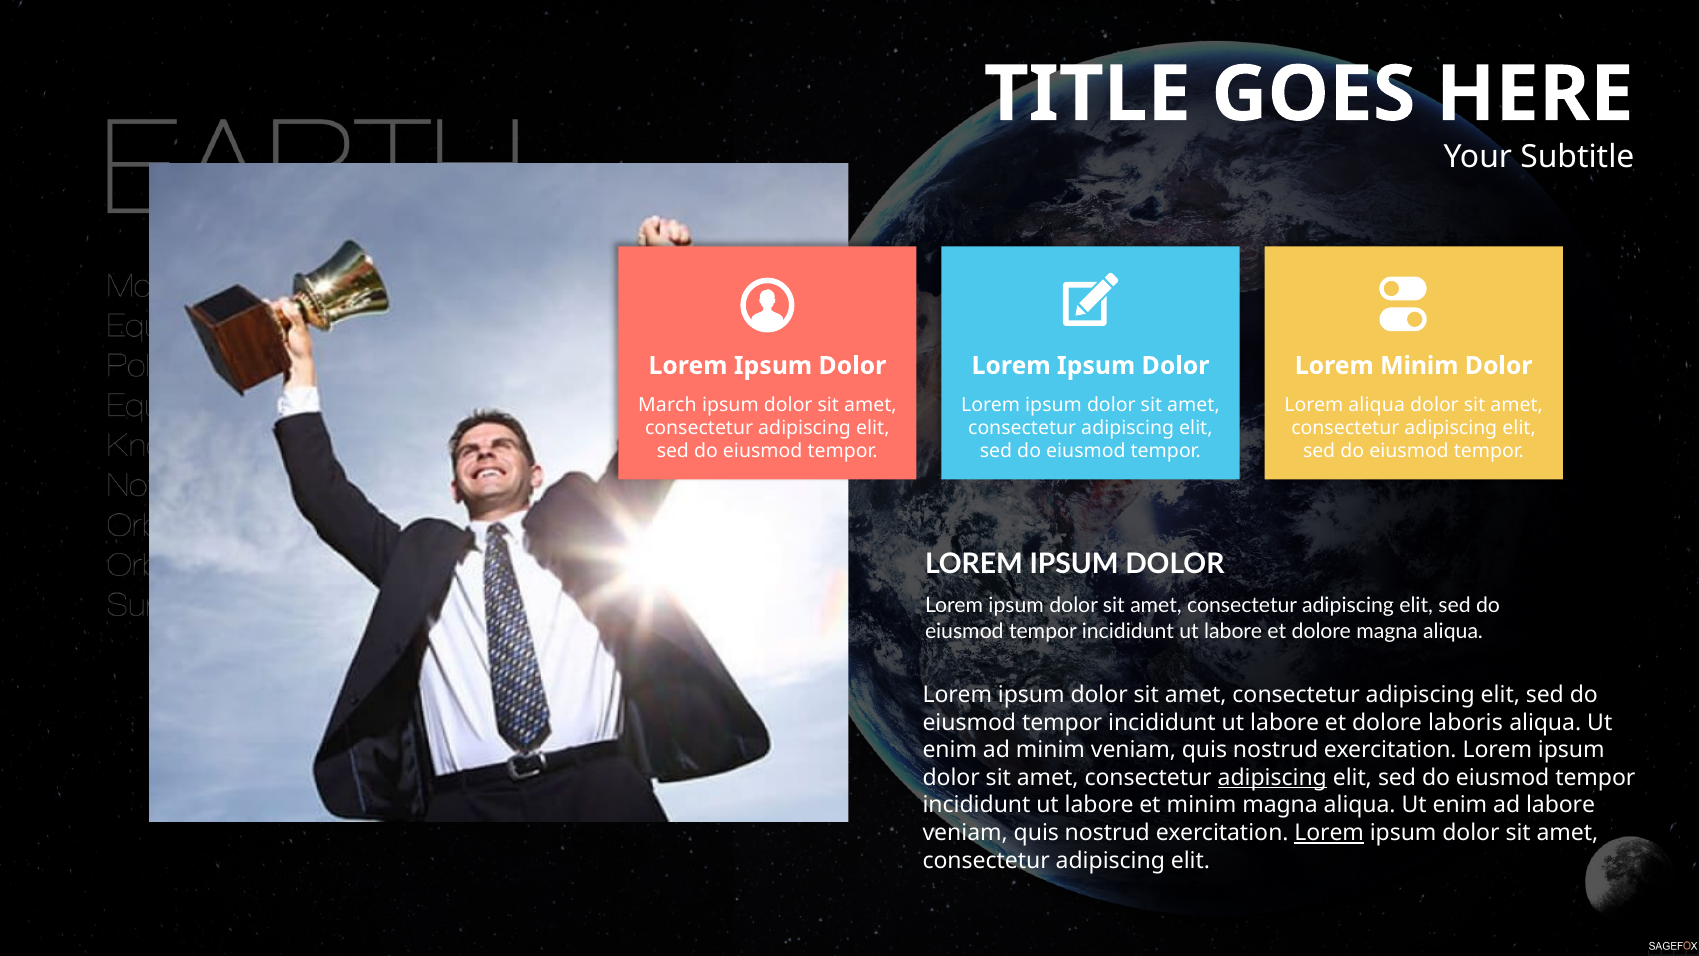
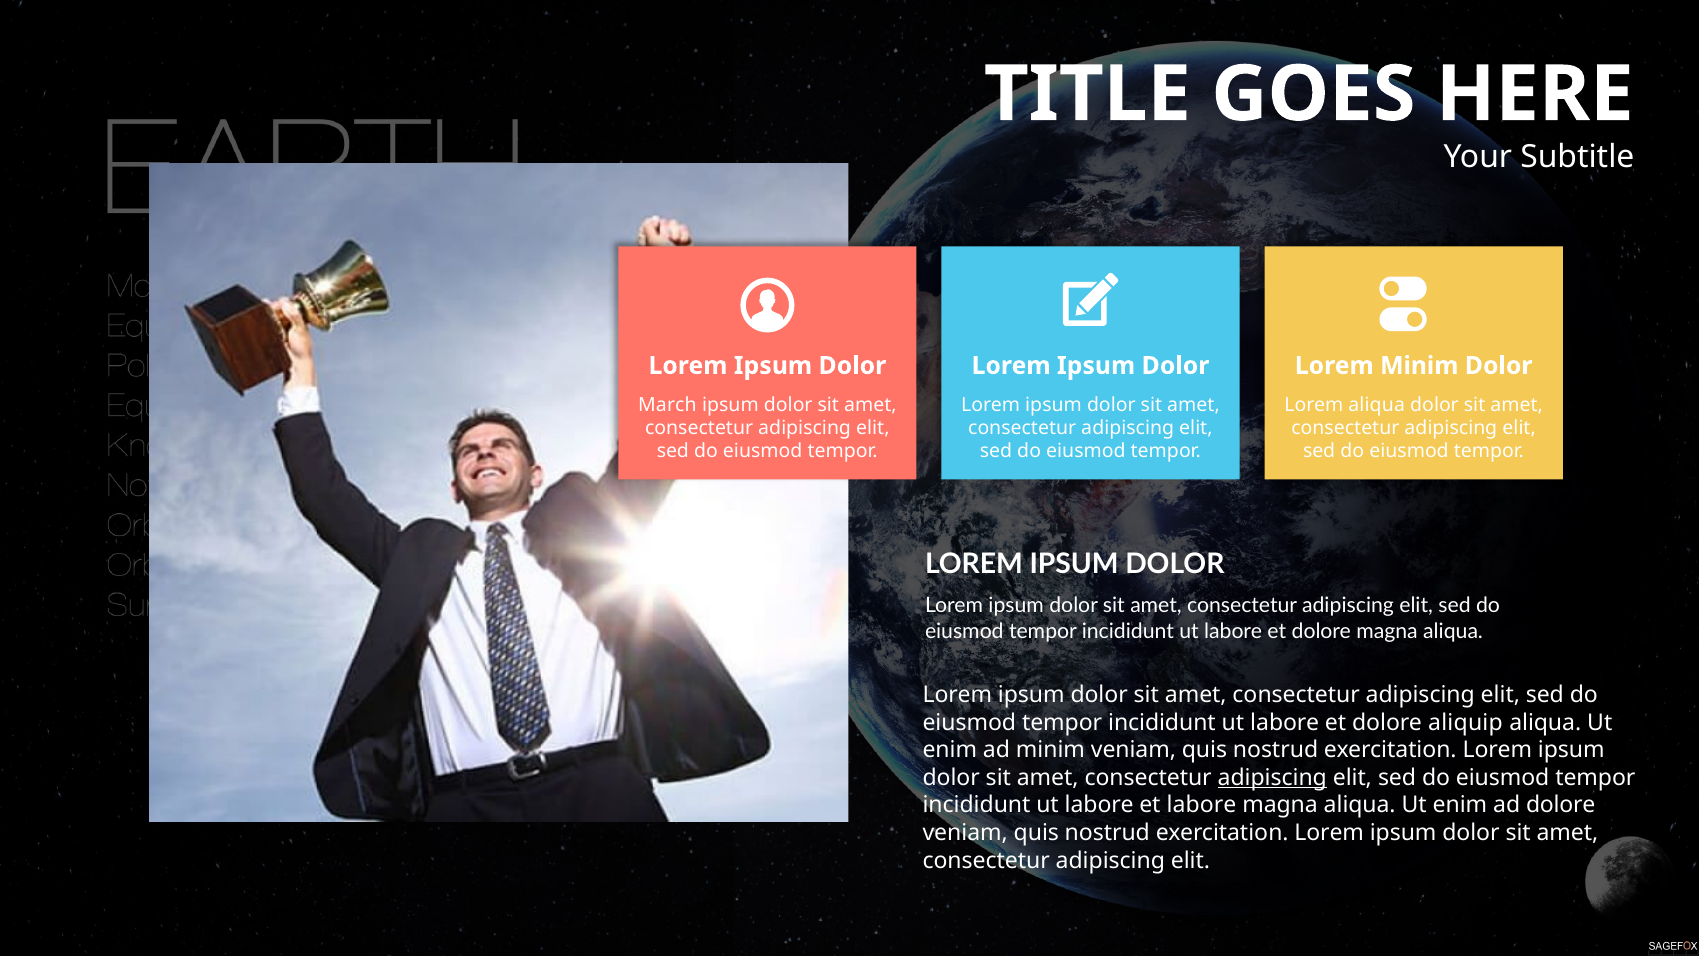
laboris: laboris -> aliquip (1465, 722)
et minim: minim -> labore (1202, 805)
ad labore: labore -> dolore (1561, 805)
Lorem underline: present -> none (1329, 833)
